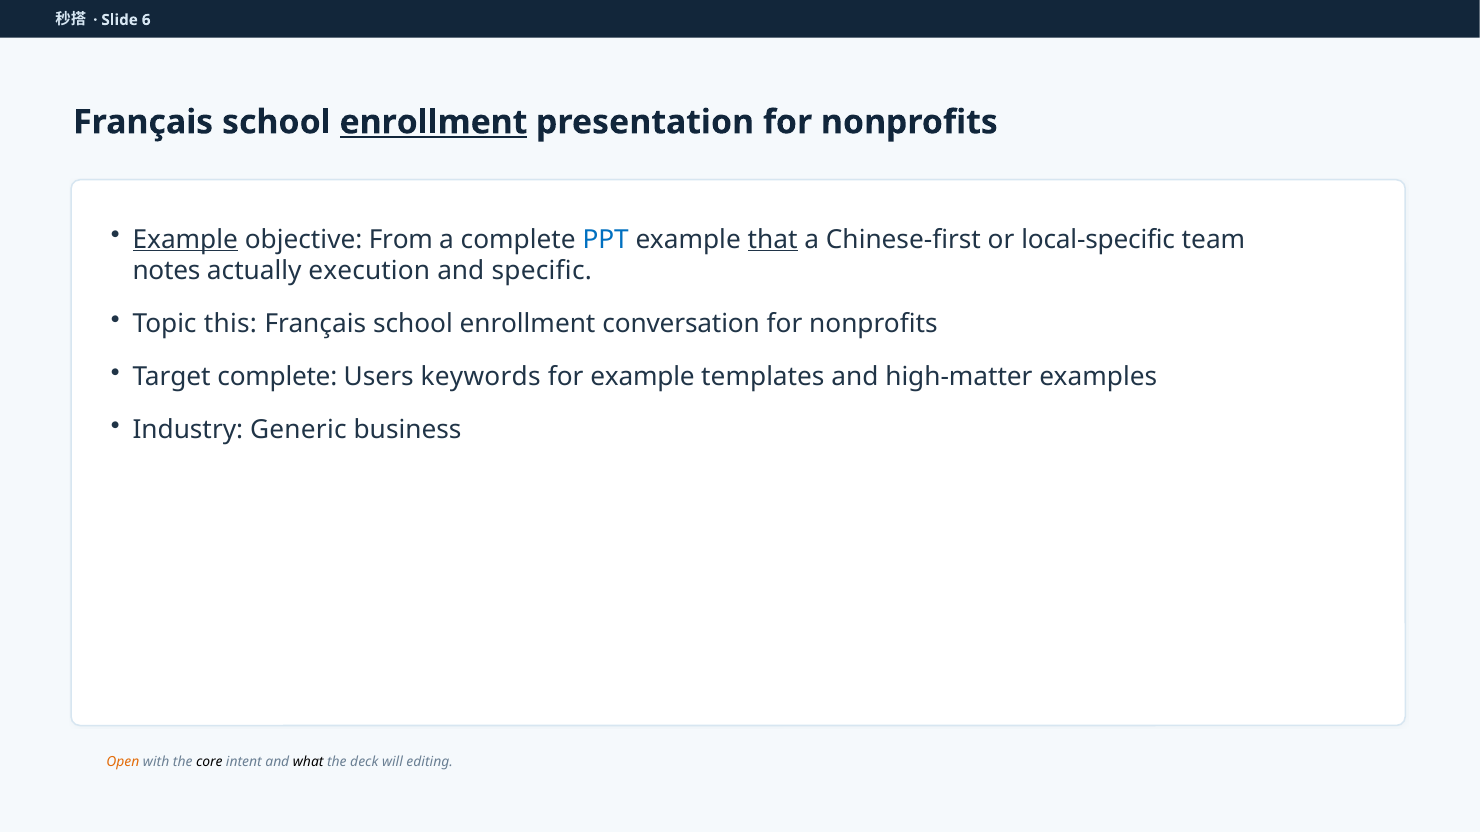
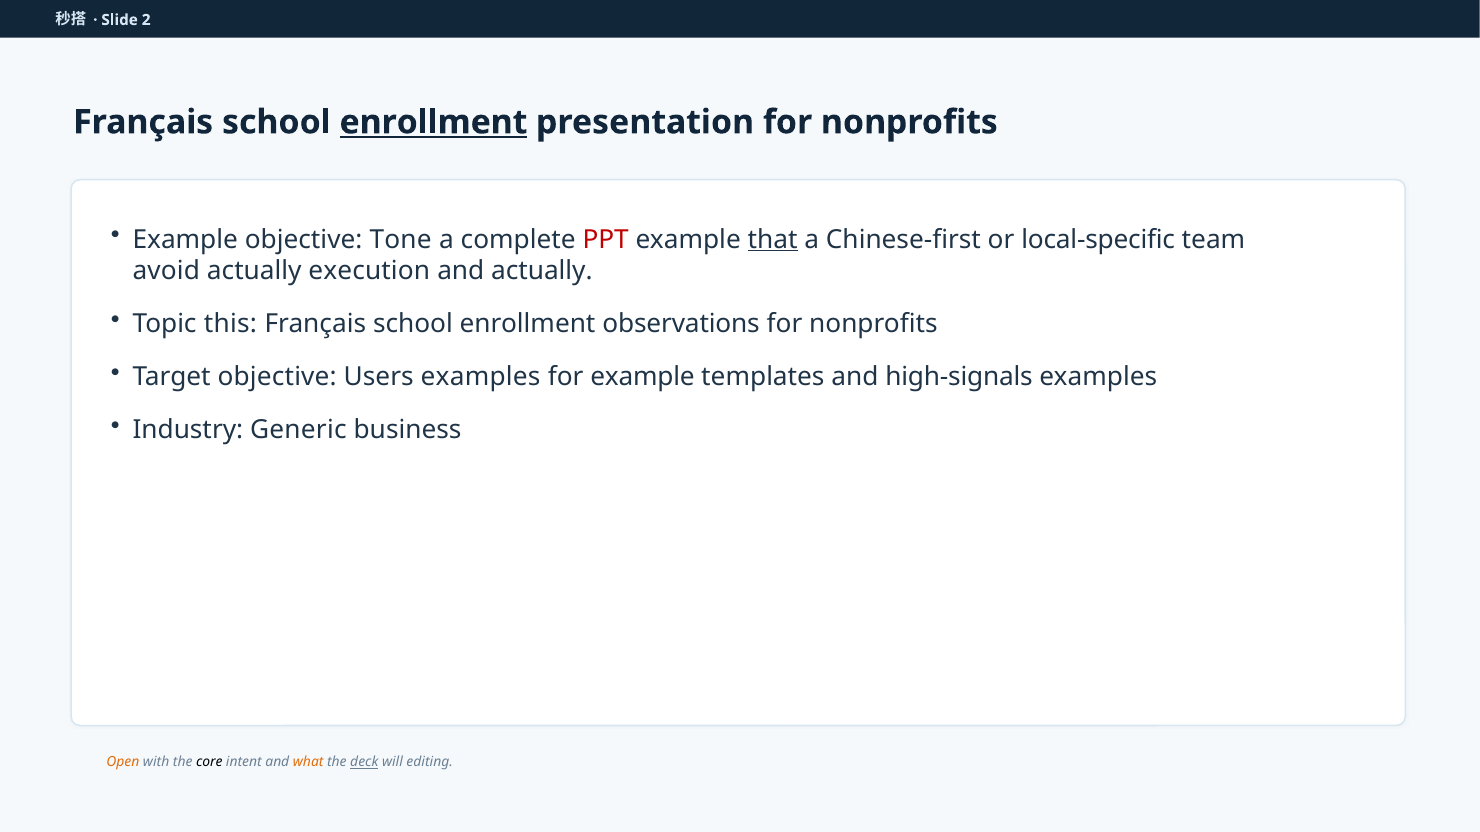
6: 6 -> 2 (146, 20)
Example underline: present -> none (185, 240)
From: From -> Tone (401, 240)
PPT colour: blue -> red (606, 240)
notes: notes -> avoid (166, 271)
and specific: specific -> actually (542, 271)
conversation: conversation -> observations (681, 324)
Target complete: complete -> objective (277, 377)
Users keywords: keywords -> examples (481, 377)
high-matter: high-matter -> high-signals (959, 377)
what colour: black -> orange (308, 762)
deck underline: none -> present (364, 762)
